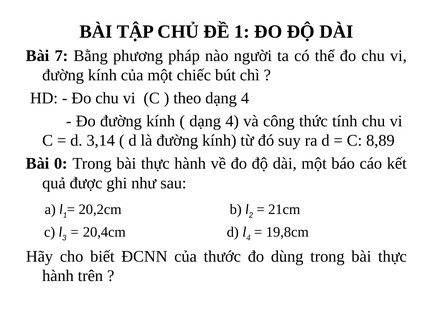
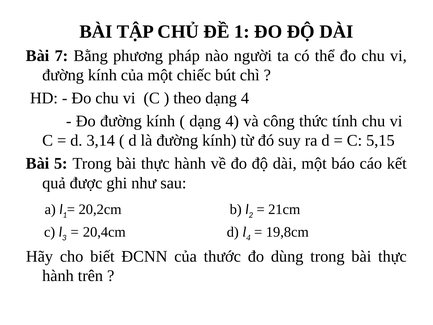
8,89: 8,89 -> 5,15 (380, 140)
0: 0 -> 5 (61, 163)
